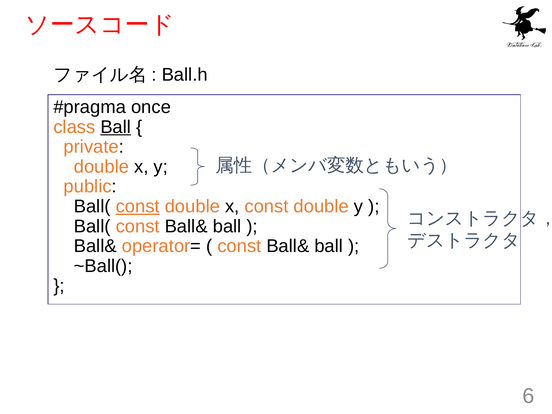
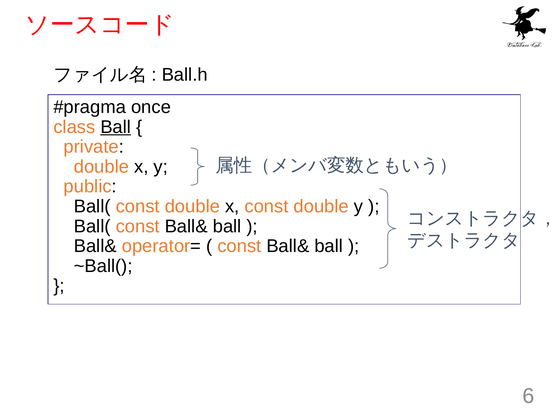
const underline: present -> none (138, 206)
